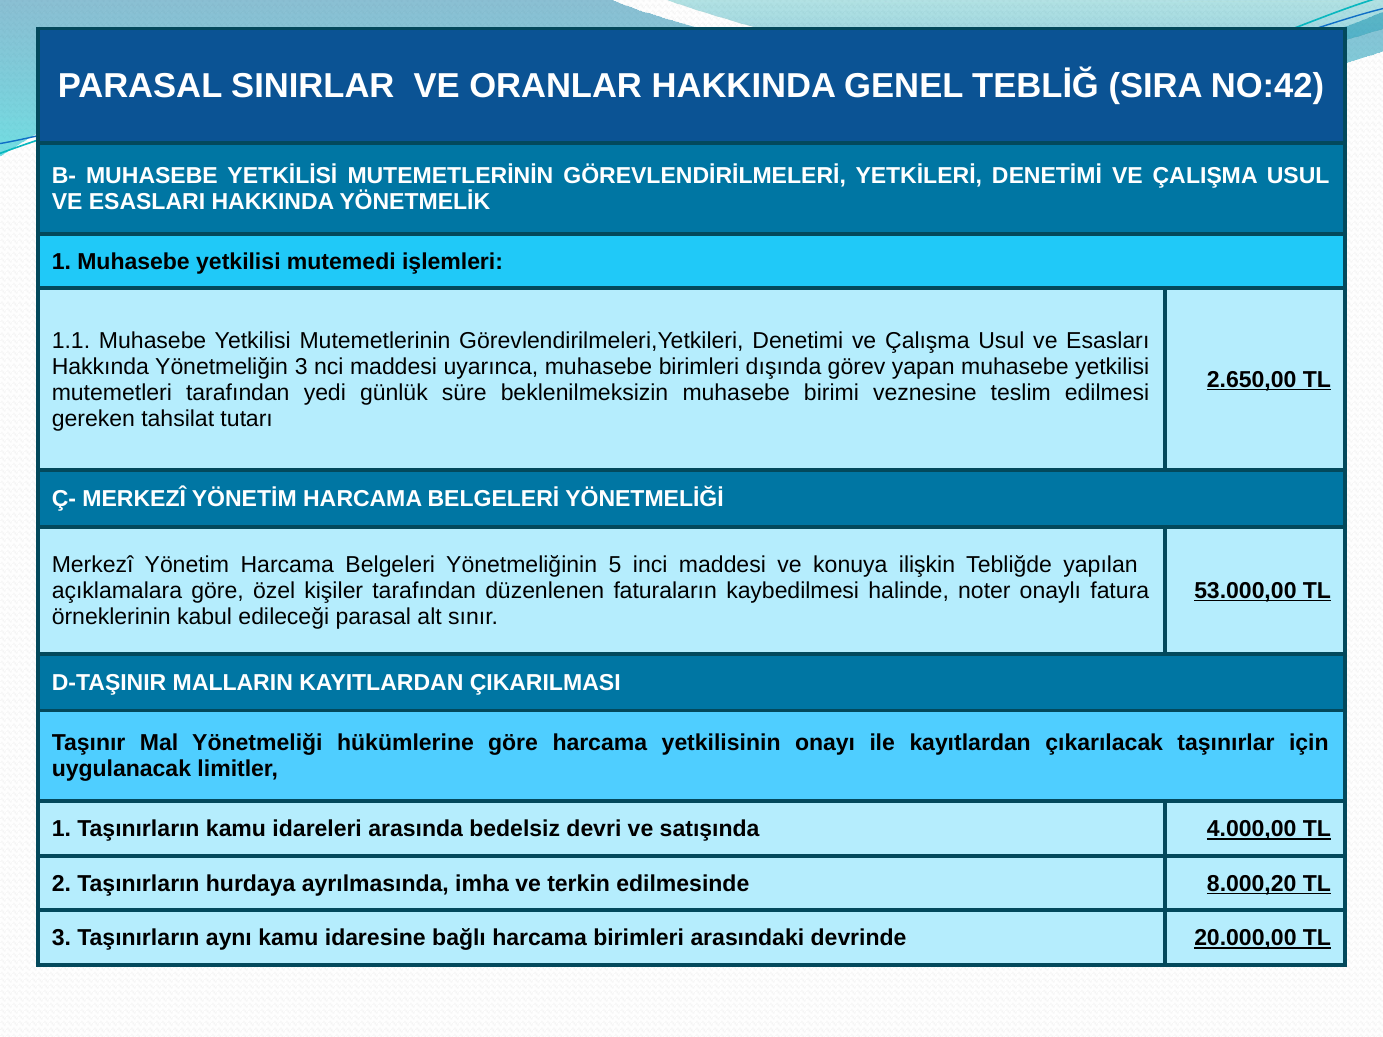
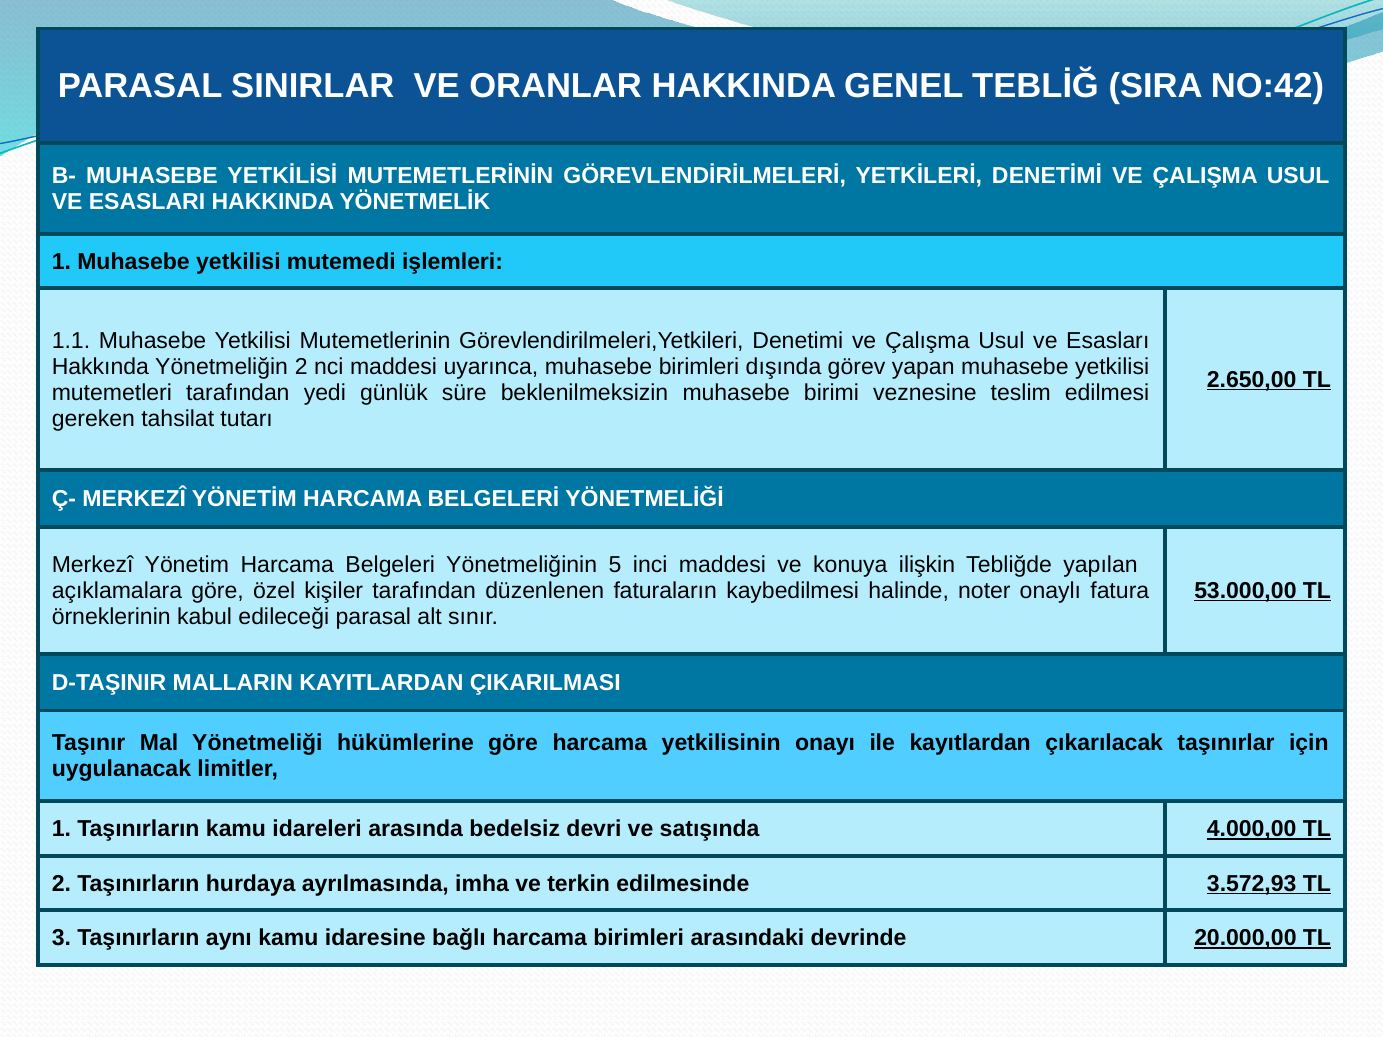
Yönetmeliğin 3: 3 -> 2 (301, 367)
8.000,20: 8.000,20 -> 3.572,93 (1252, 884)
